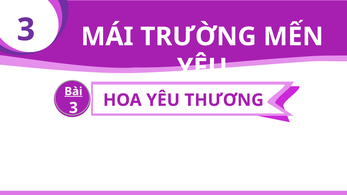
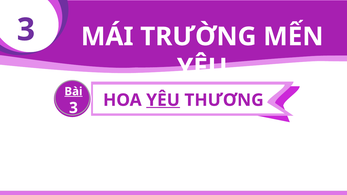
YÊU underline: none -> present (163, 100)
